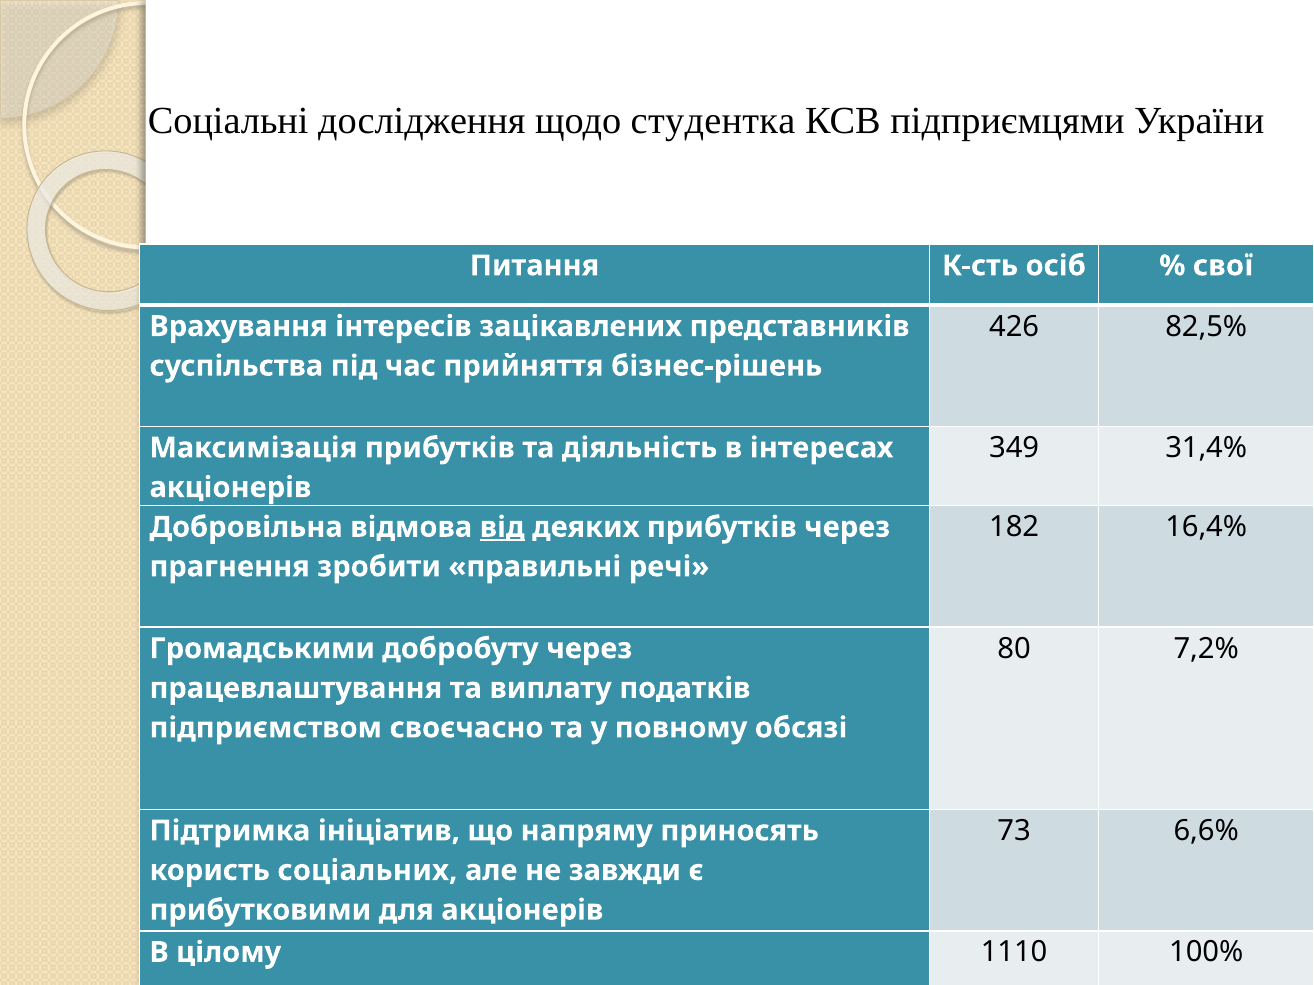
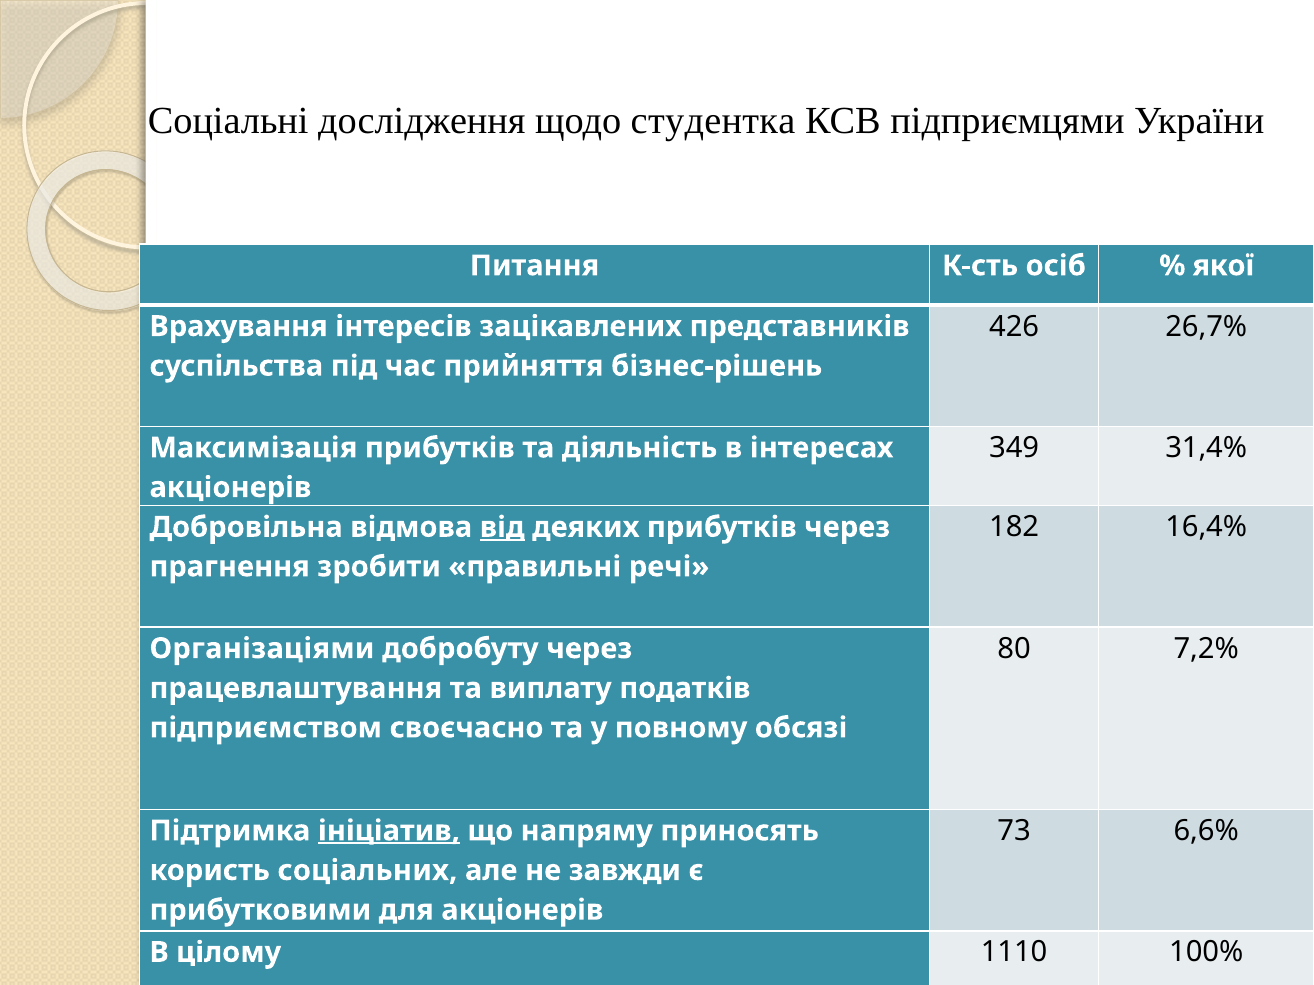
свої: свої -> якої (1223, 266)
82,5%: 82,5% -> 26,7% (1206, 327)
Громадськими: Громадськими -> Організаціями (262, 649)
ініціатив underline: none -> present (389, 831)
